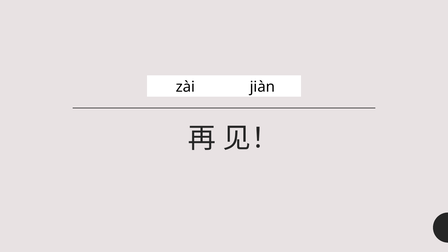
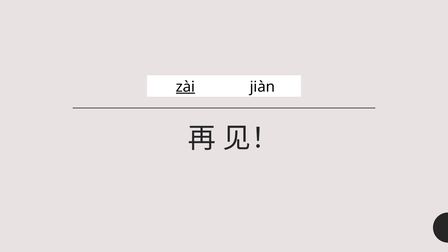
zài underline: none -> present (185, 87)
